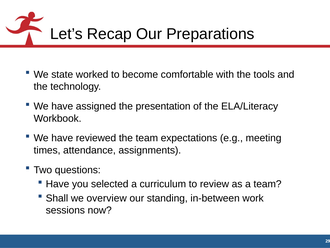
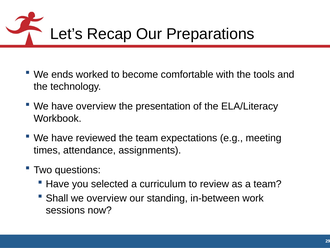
state: state -> ends (62, 74)
have assigned: assigned -> overview (96, 106)
